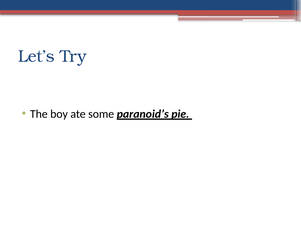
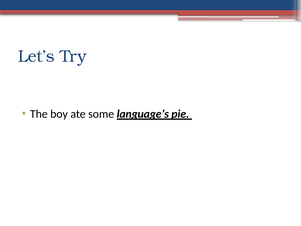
paranoid’s: paranoid’s -> language’s (143, 114)
